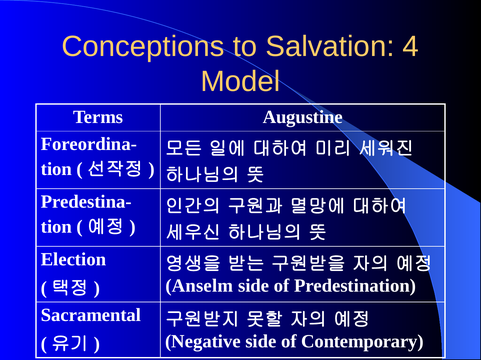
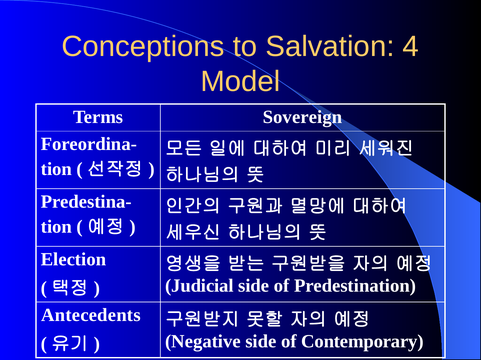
Augustine: Augustine -> Sovereign (303, 117)
Anselm: Anselm -> Judicial (199, 286)
Sacramental: Sacramental -> Antecedents (91, 316)
